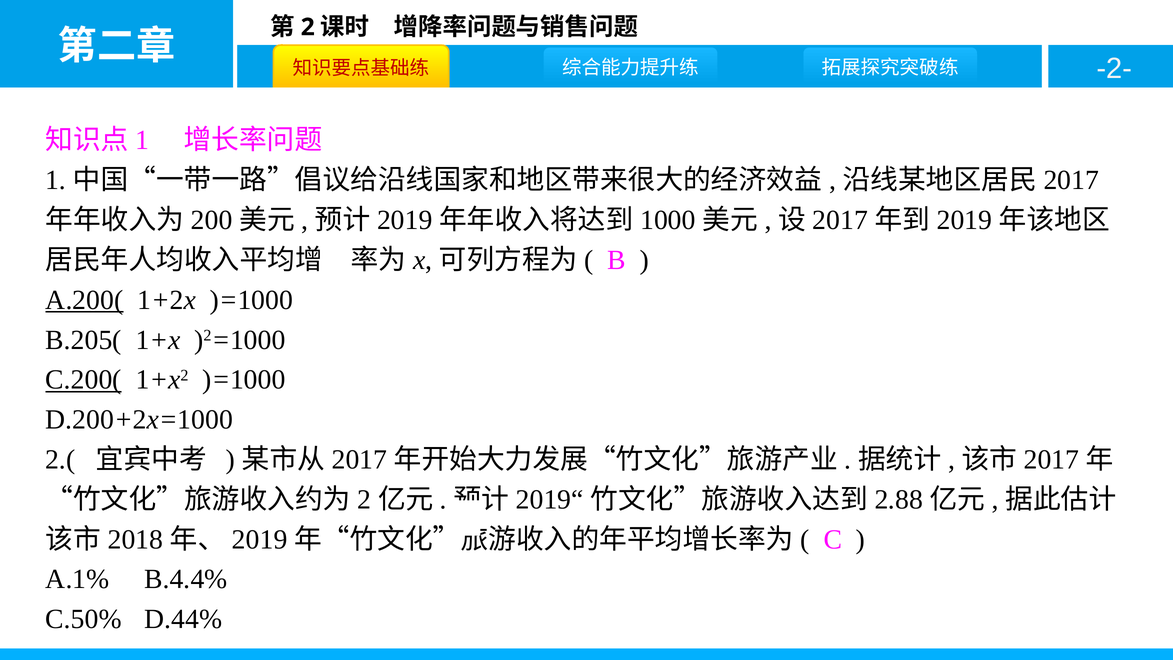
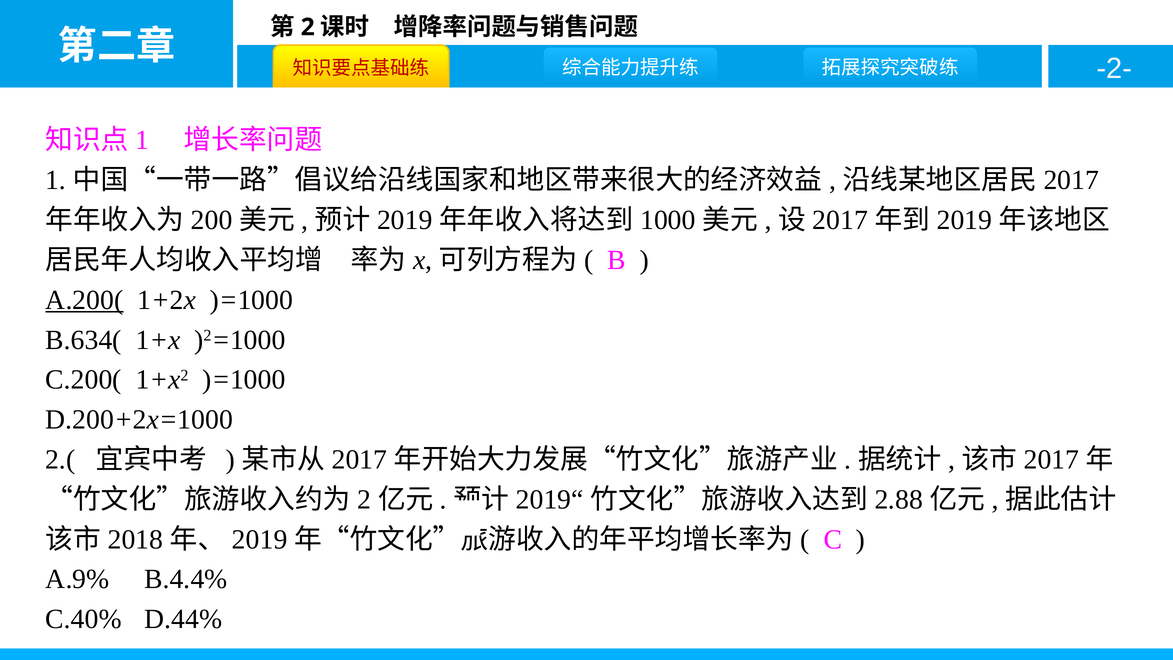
B.205(: B.205( -> B.634( (84, 340)
C.200( underline: present -> none (84, 380)
A.1%: A.1% -> A.9% (77, 579)
C.50%: C.50% -> C.40% (84, 619)
